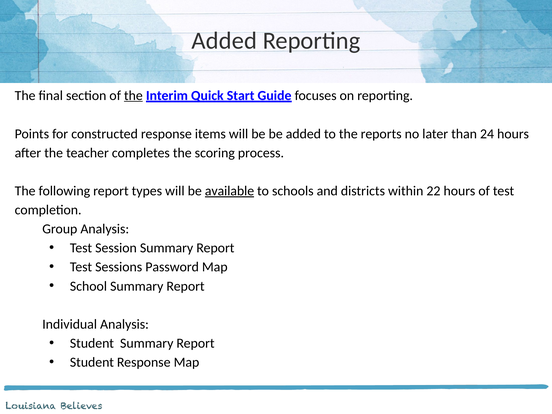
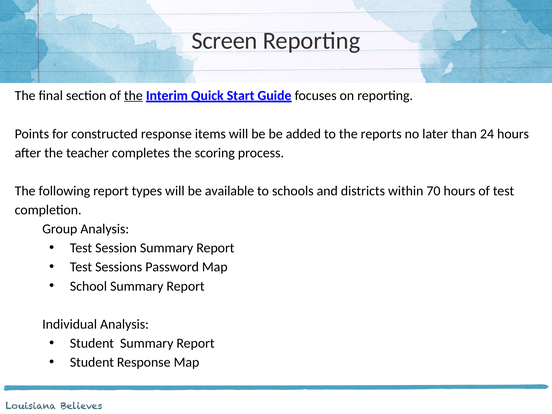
Added: Added -> Screen (224, 41)
available underline: present -> none (229, 191)
22: 22 -> 70 (433, 191)
